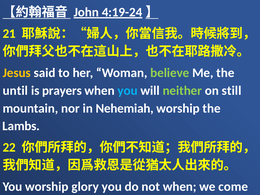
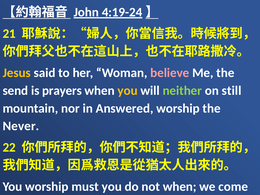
believe colour: light green -> pink (170, 73)
until: until -> send (15, 91)
you colour: light blue -> yellow (128, 91)
Nehemiah: Nehemiah -> Answered (125, 108)
Lambs: Lambs -> Never (21, 126)
glory: glory -> must (85, 187)
